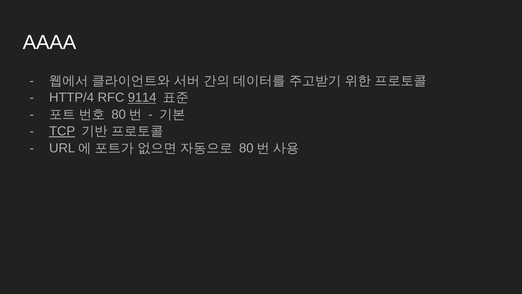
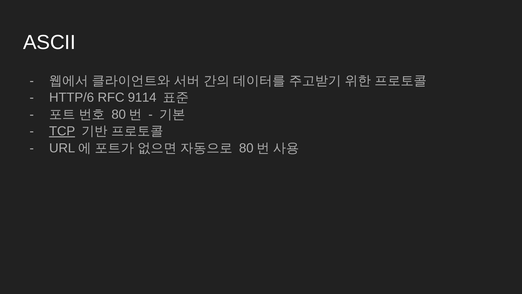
AAAA: AAAA -> ASCII (49, 42)
HTTP/4: HTTP/4 -> HTTP/6 (72, 98)
9114 underline: present -> none (142, 98)
